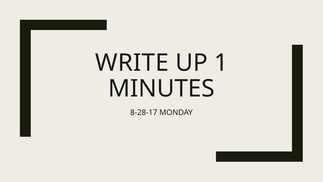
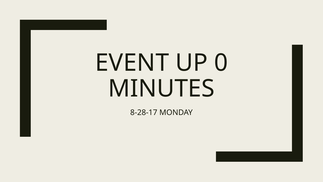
WRITE: WRITE -> EVENT (132, 63)
1: 1 -> 0 (221, 63)
